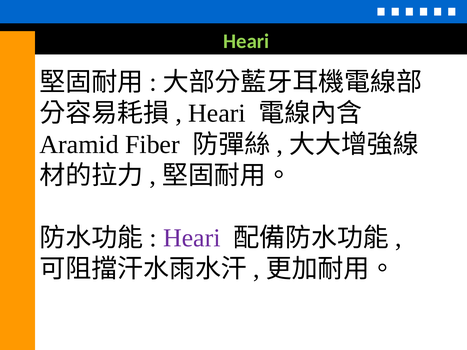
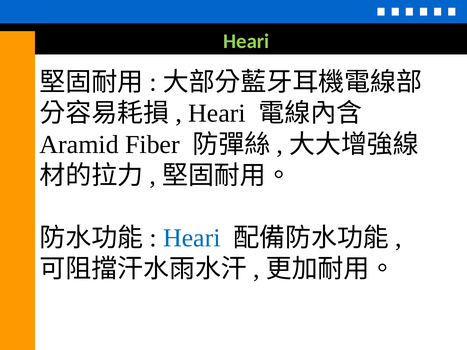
Heari colour: purple -> blue (192, 238)
